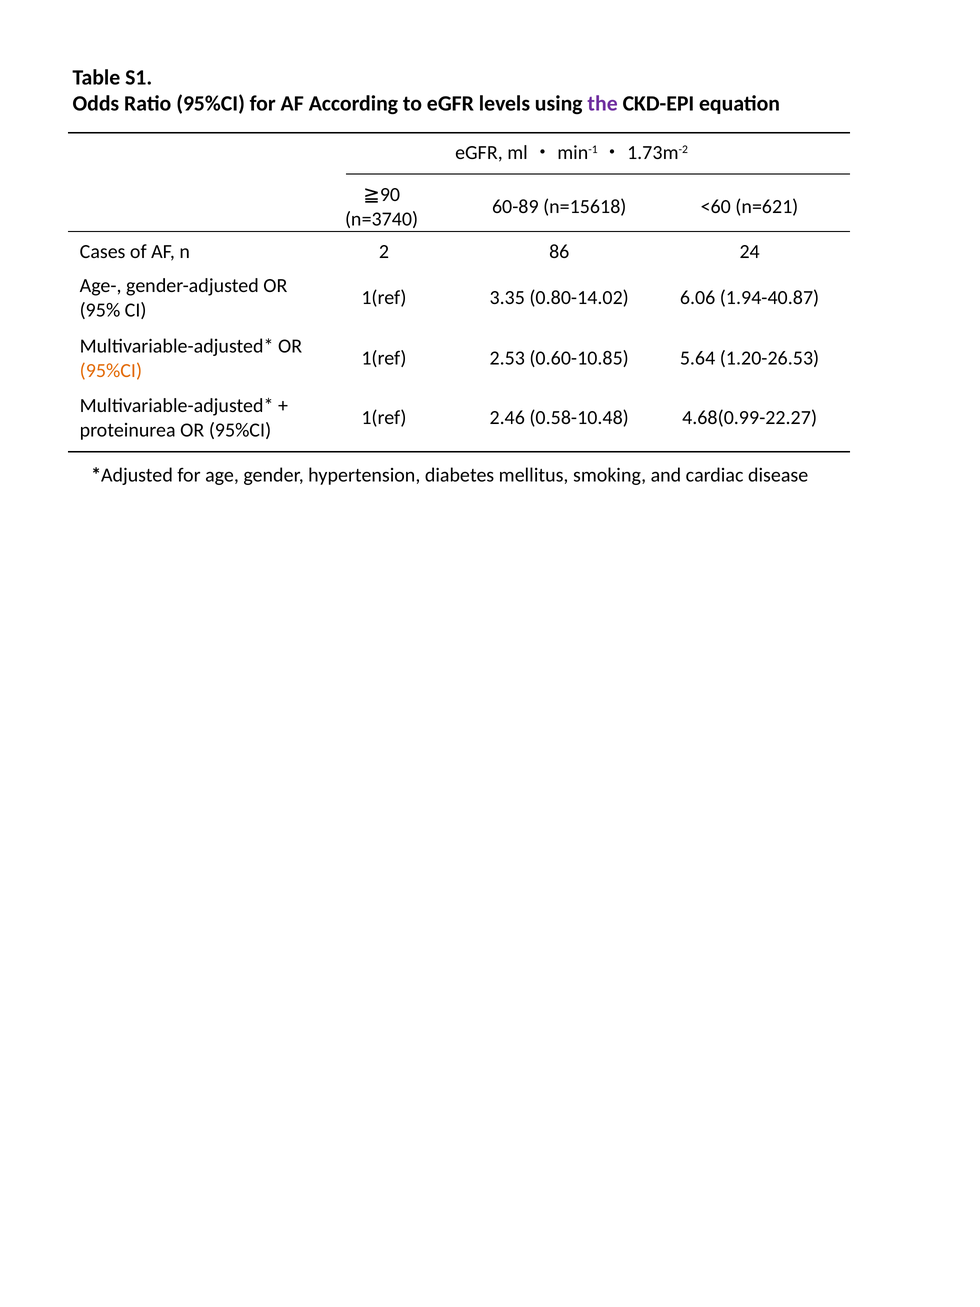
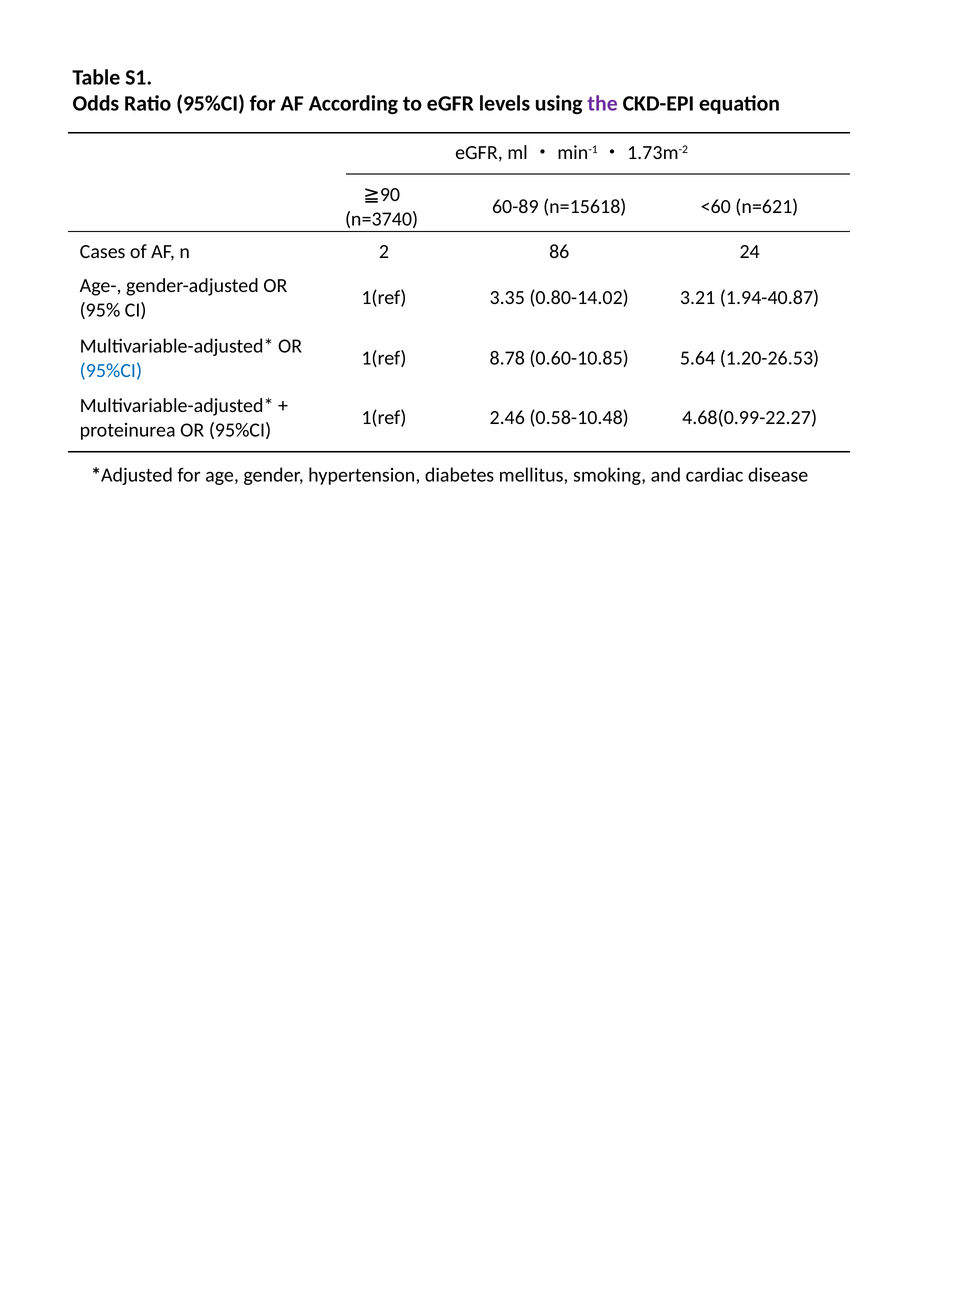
6.06: 6.06 -> 3.21 (698, 298)
2.53: 2.53 -> 8.78 (507, 358)
95%CI colour: orange -> blue (111, 371)
